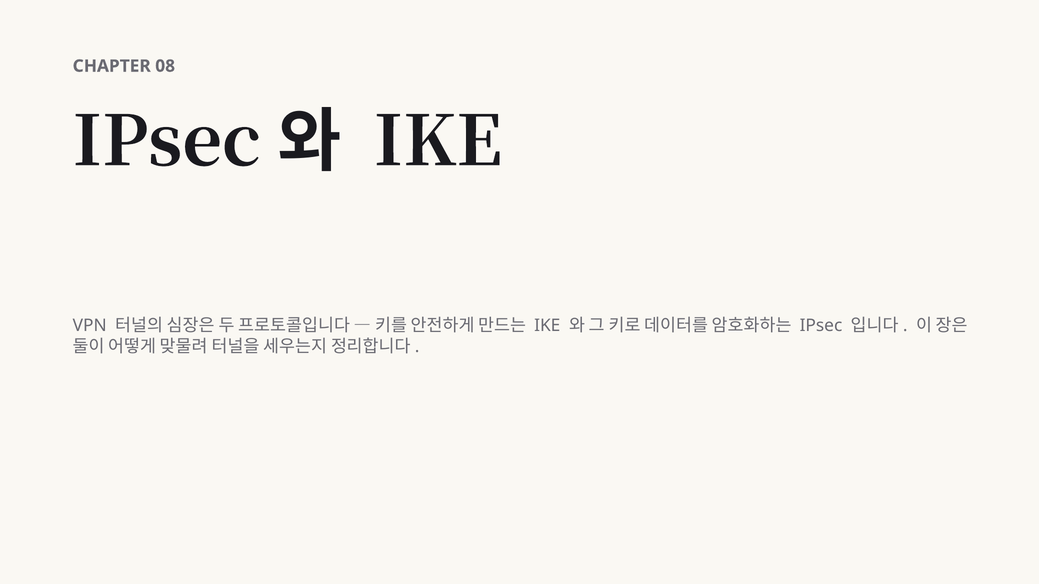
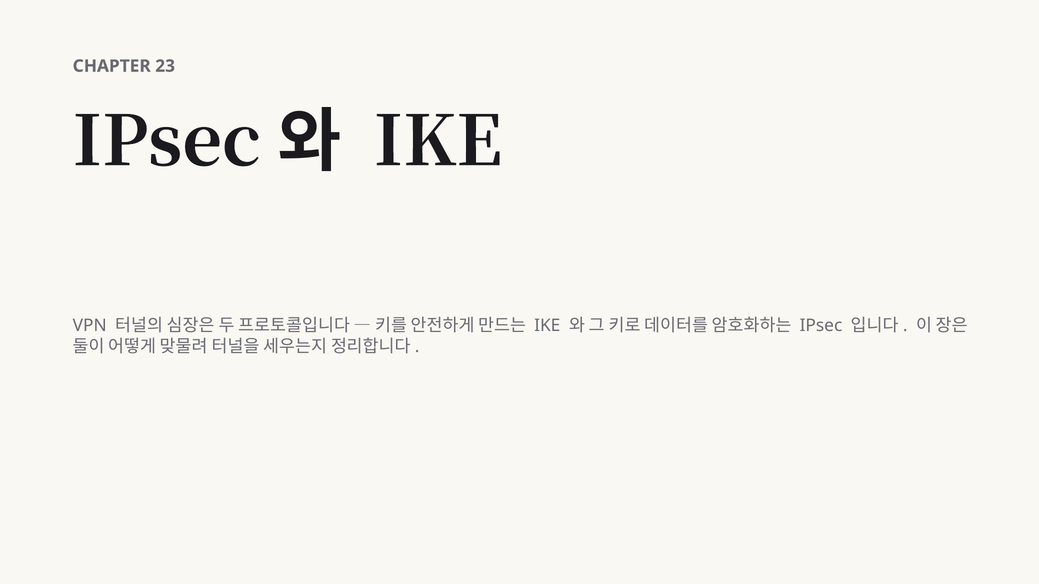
08: 08 -> 23 (165, 66)
